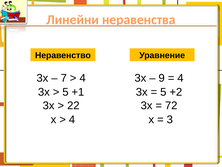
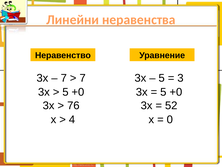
4: 4 -> 7 (83, 78)
9: 9 -> 5 (162, 78)
4: 4 -> 3 (180, 78)
+1: +1 -> +0 (78, 92)
+2: +2 -> +0 (176, 92)
22: 22 -> 76 (73, 105)
72: 72 -> 52 (171, 105)
3: 3 -> 0 (170, 119)
